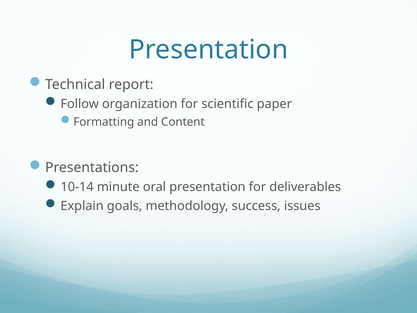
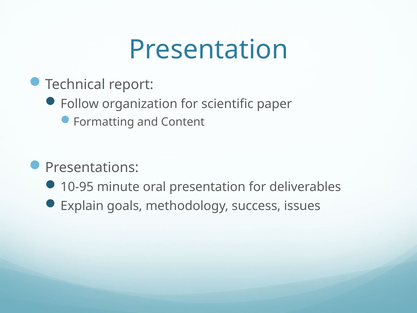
10-14: 10-14 -> 10-95 (77, 187)
